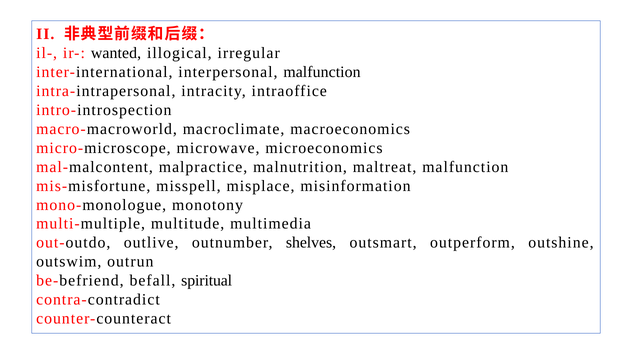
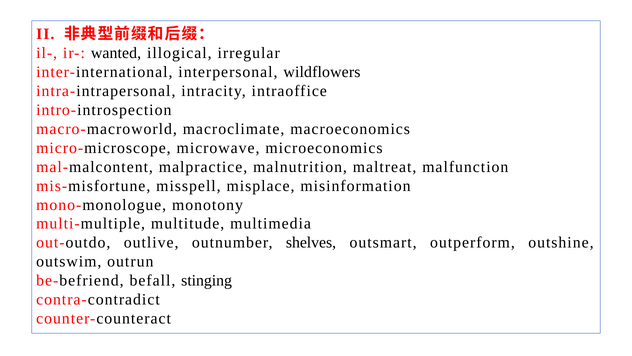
interpersonal malfunction: malfunction -> wildflowers (322, 72)
spiritual: spiritual -> stinging (207, 280)
